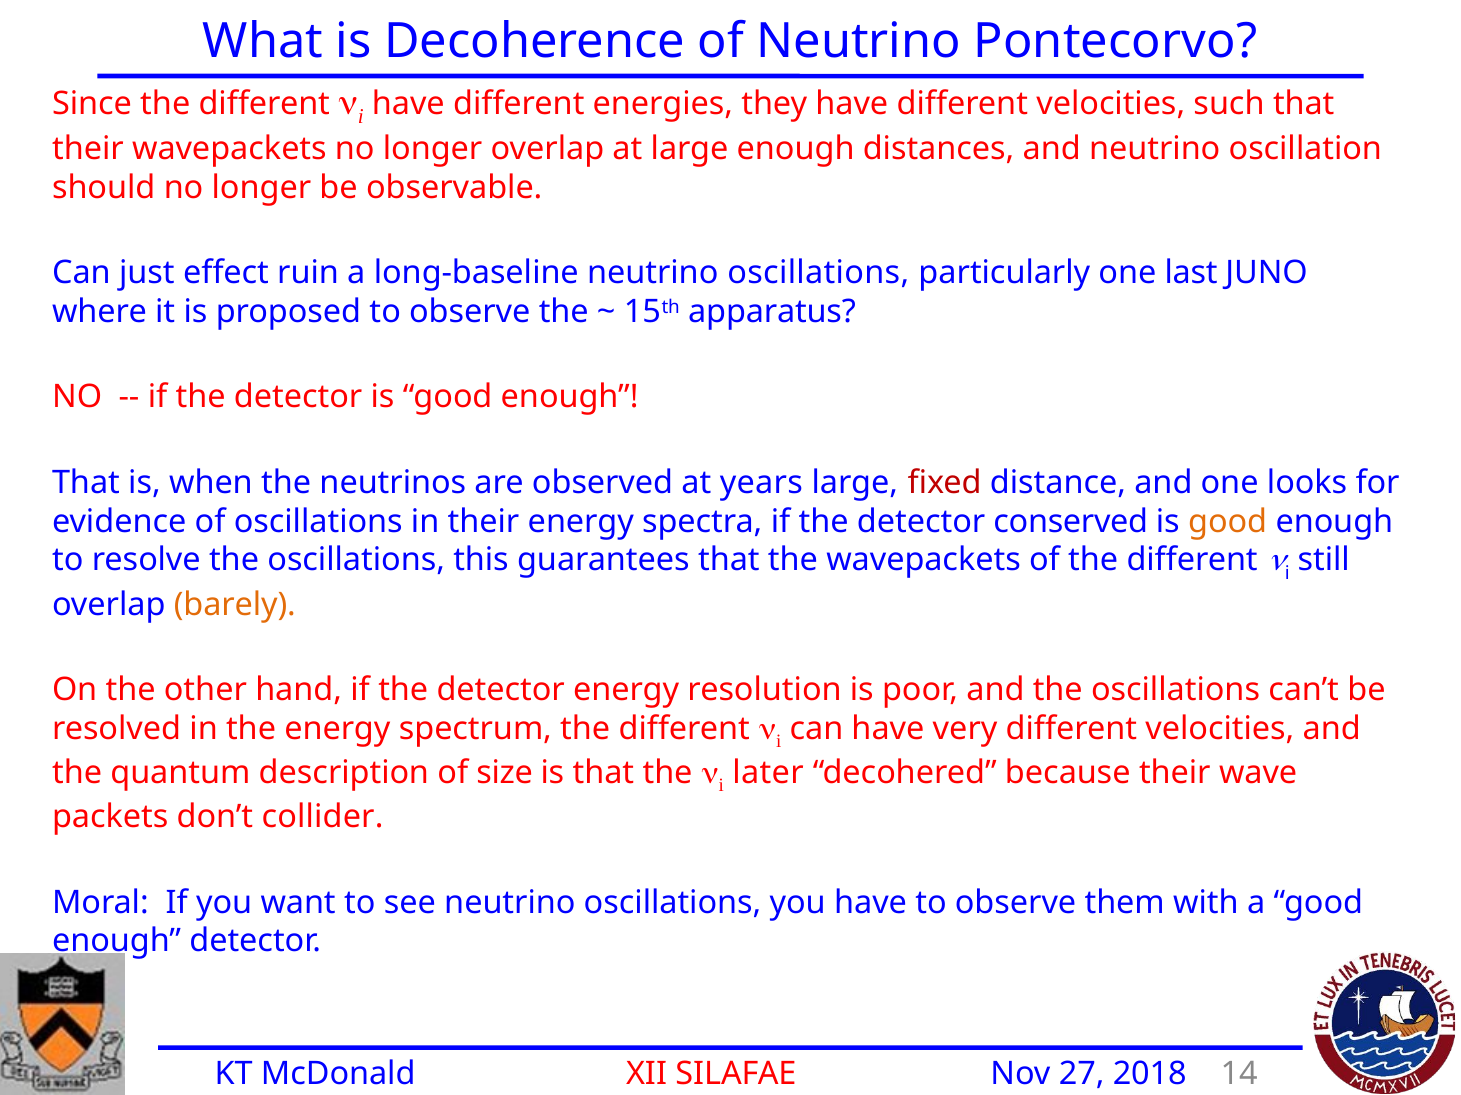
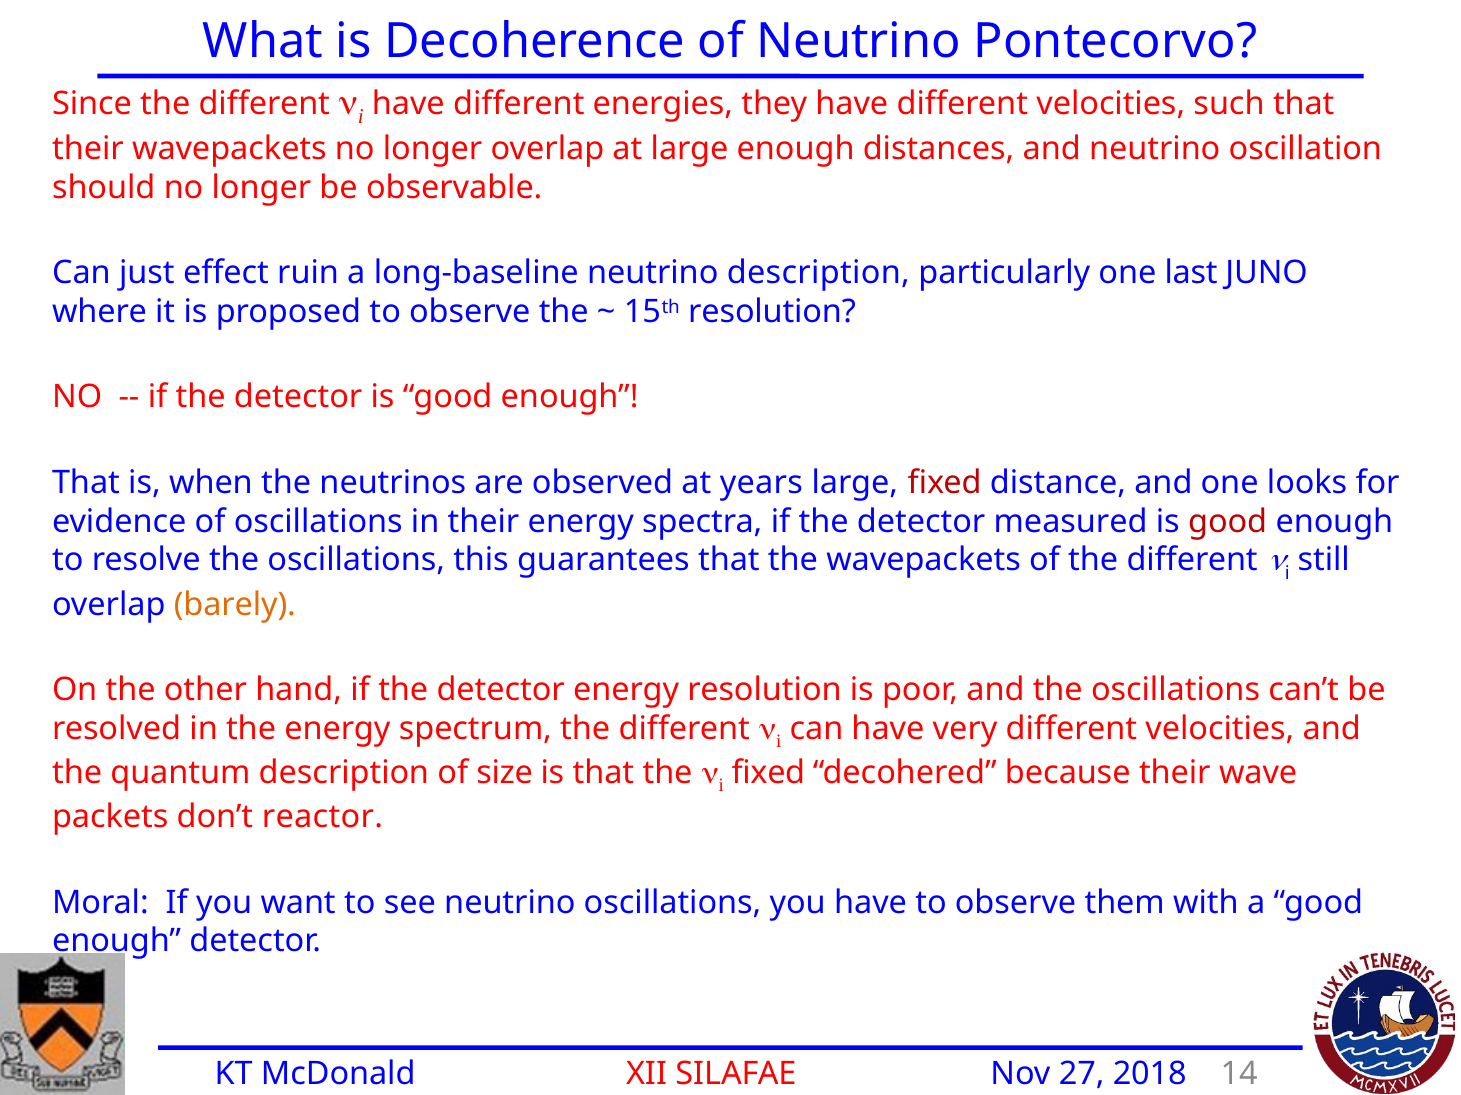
long-baseline neutrino oscillations: oscillations -> description (818, 273)
15th apparatus: apparatus -> resolution (772, 312)
conserved: conserved -> measured (1071, 522)
good colour: orange -> red (1228, 522)
later: later -> fixed (768, 773)
collider: collider -> reactor (322, 818)
